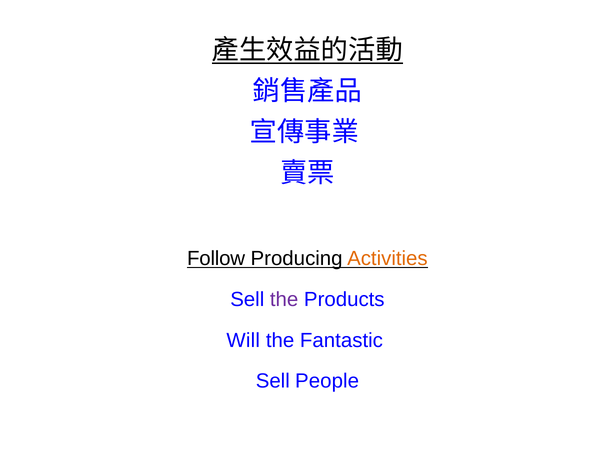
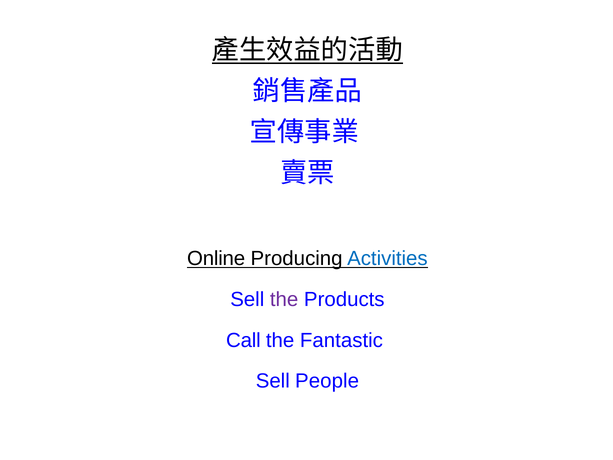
Follow: Follow -> Online (216, 258)
Activities colour: orange -> blue (387, 258)
Will: Will -> Call (243, 340)
